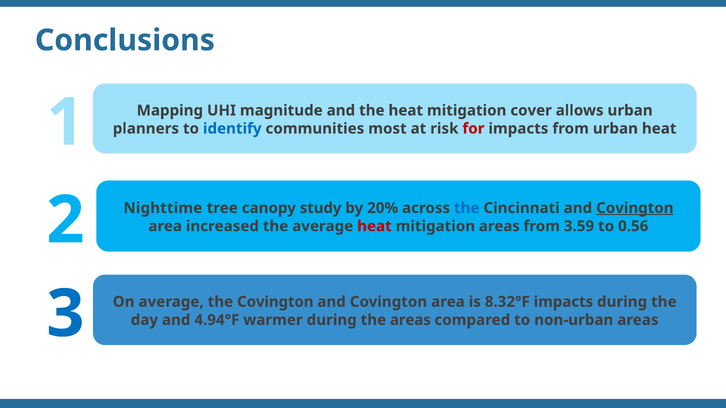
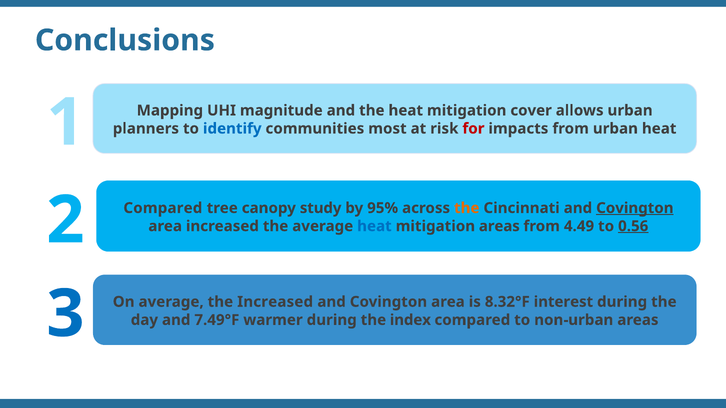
Nighttime: Nighttime -> Compared (163, 208)
20%: 20% -> 95% (383, 208)
the colour: blue -> orange (467, 208)
heat colour: red -> blue (374, 226)
3.59: 3.59 -> 4.49 (579, 226)
0.56 underline: none -> present (633, 226)
the Covington: Covington -> Increased (275, 302)
8.32°F impacts: impacts -> interest (563, 302)
4.94°F: 4.94°F -> 7.49°F (217, 320)
the areas: areas -> index (410, 320)
